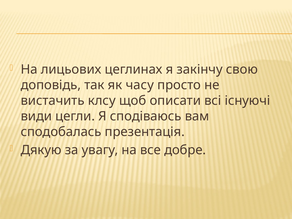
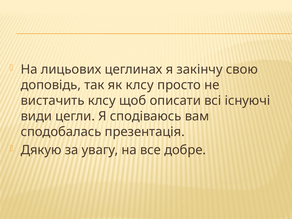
як часу: часу -> клсу (140, 85)
